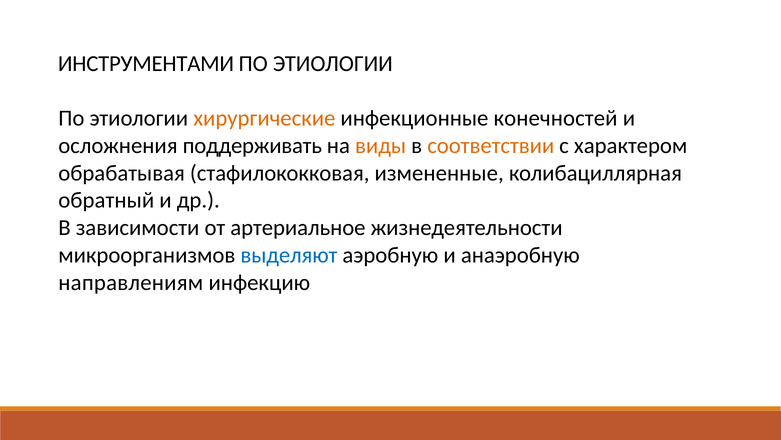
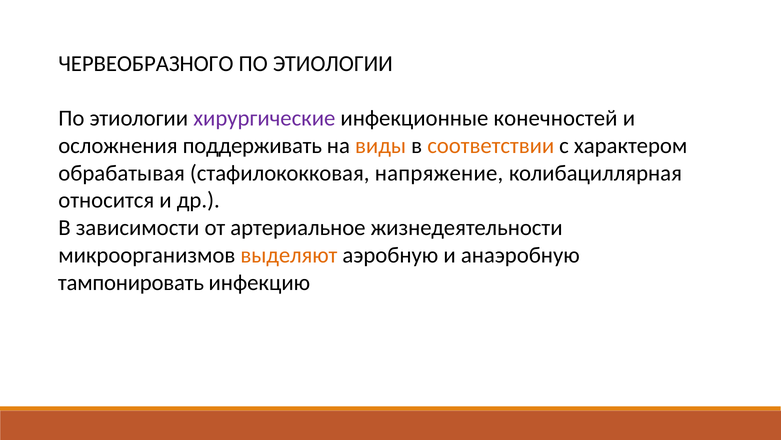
ИНСТРУМЕНТАМИ: ИНСТРУМЕНТАМИ -> ЧЕРВЕОБРАЗНОГО (146, 63)
хирургические colour: orange -> purple (264, 118)
измененные: измененные -> напряжение (439, 173)
обратный: обратный -> относится (106, 200)
выделяют colour: blue -> orange (289, 255)
направлениям: направлениям -> тампонировать (131, 282)
